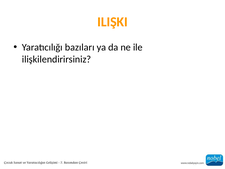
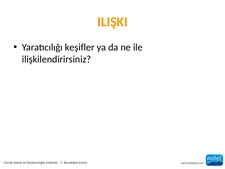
bazıları: bazıları -> keşifler (80, 47)
